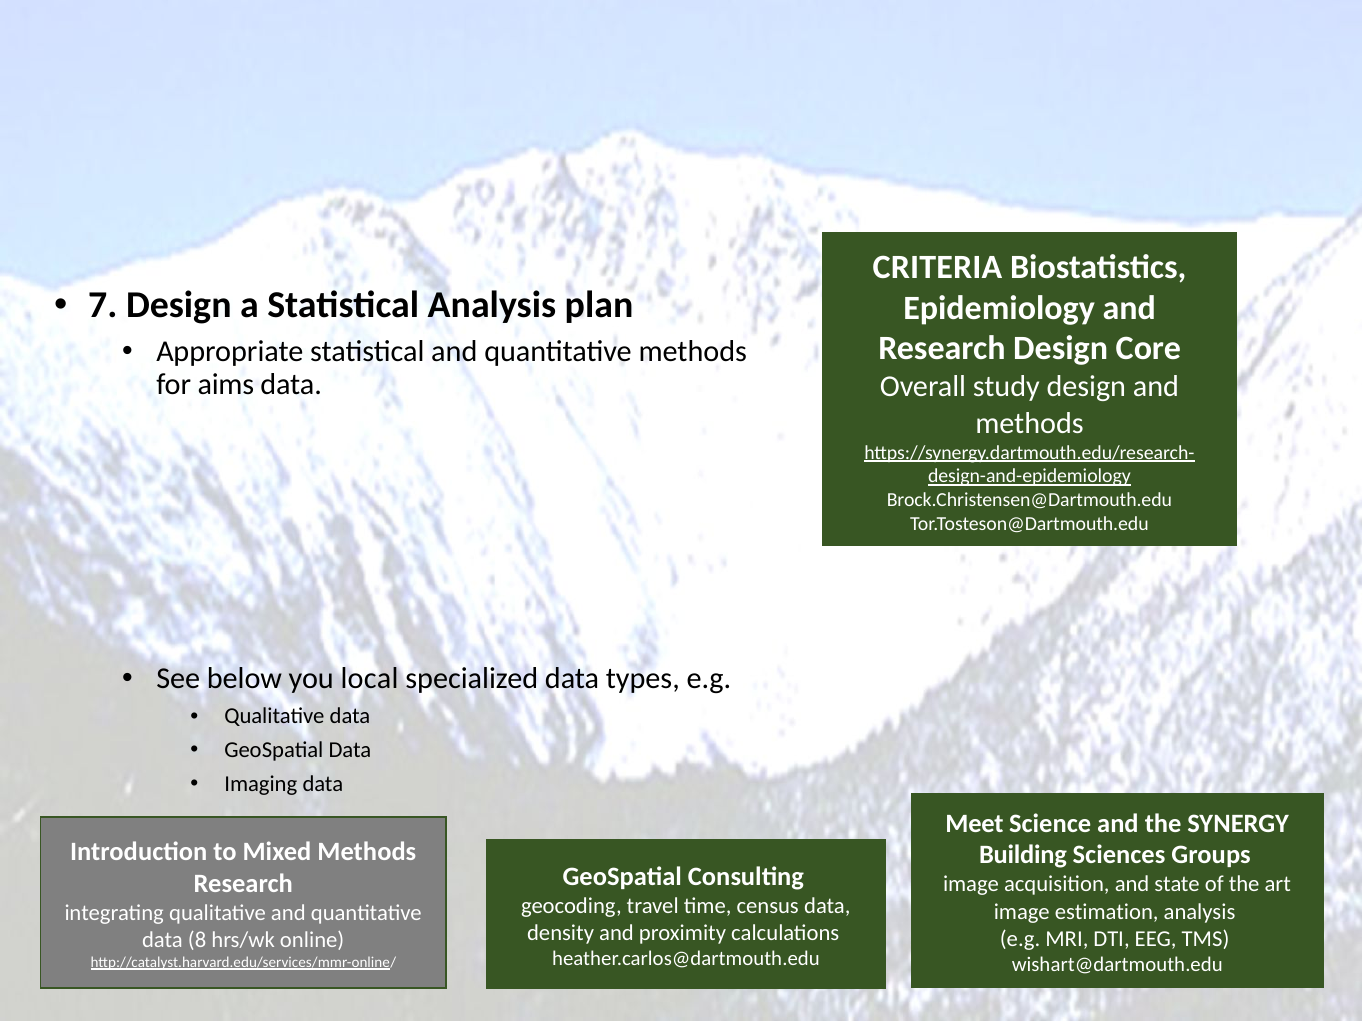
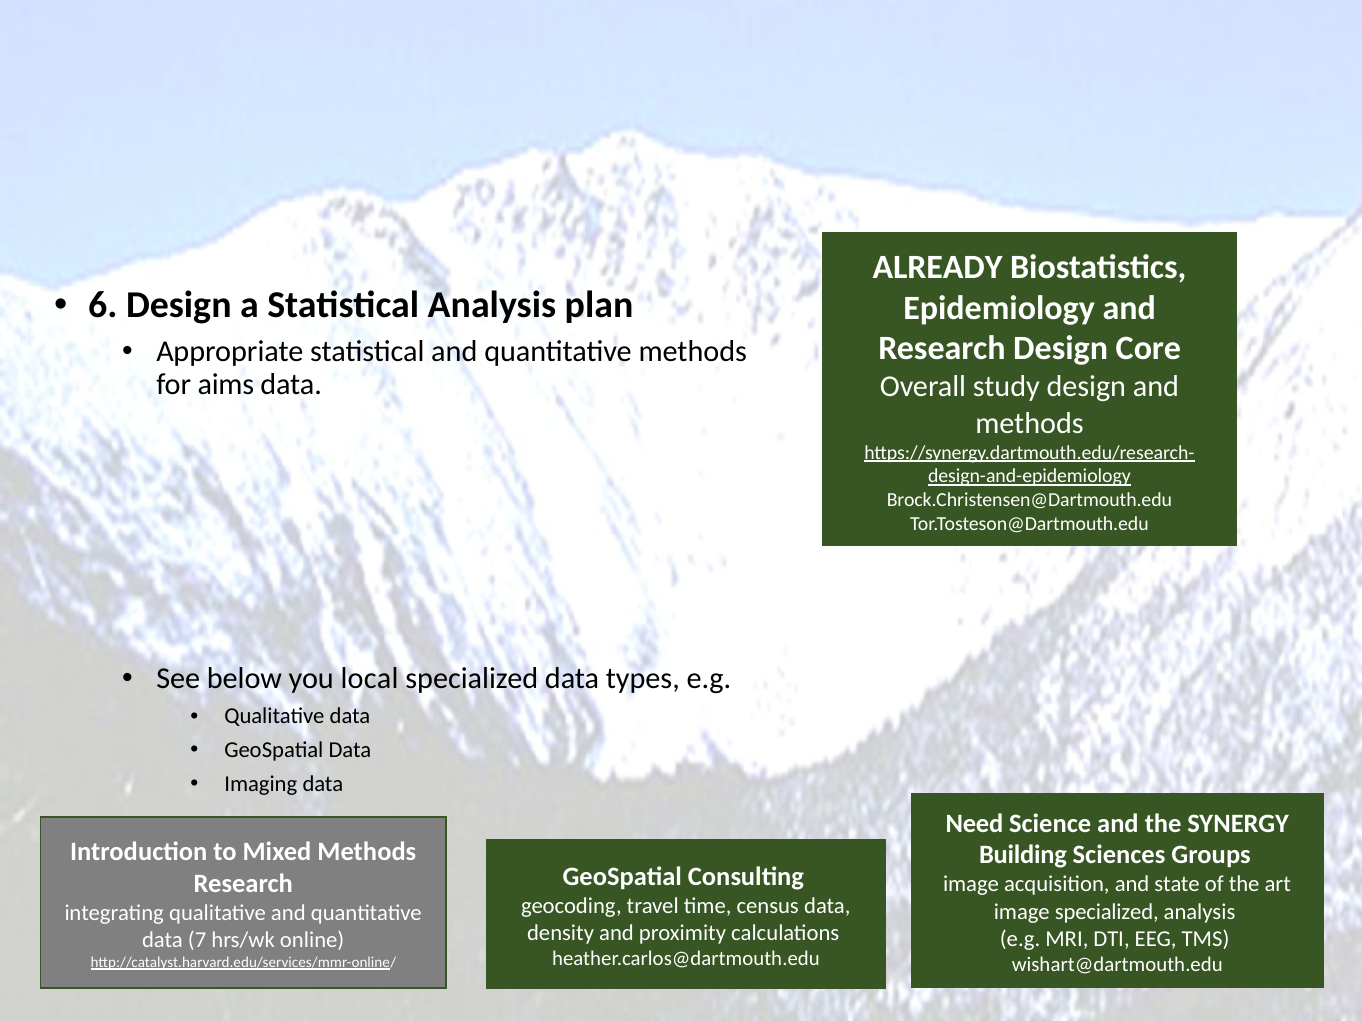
CRITERIA: CRITERIA -> ALREADY (938, 267)
7: 7 -> 6 (103, 306)
Meet: Meet -> Need (974, 824)
image estimation: estimation -> specialized (1107, 912)
8: 8 -> 7 (197, 941)
